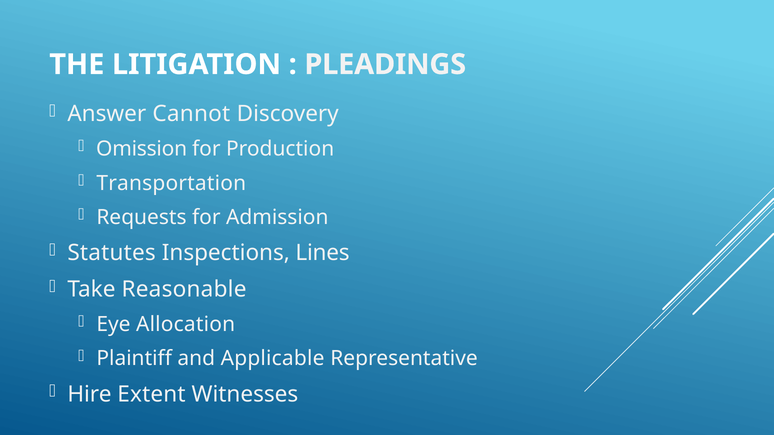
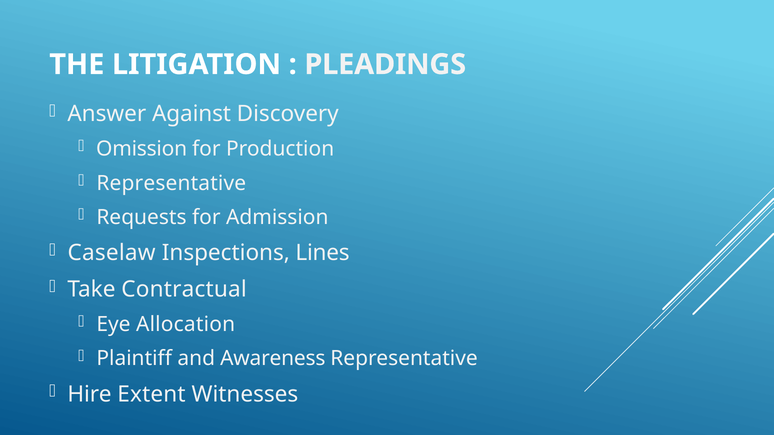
Cannot: Cannot -> Against (192, 114)
Transportation: Transportation -> Representative (171, 183)
Statutes: Statutes -> Caselaw (112, 253)
Reasonable: Reasonable -> Contractual (184, 290)
Applicable: Applicable -> Awareness (273, 359)
